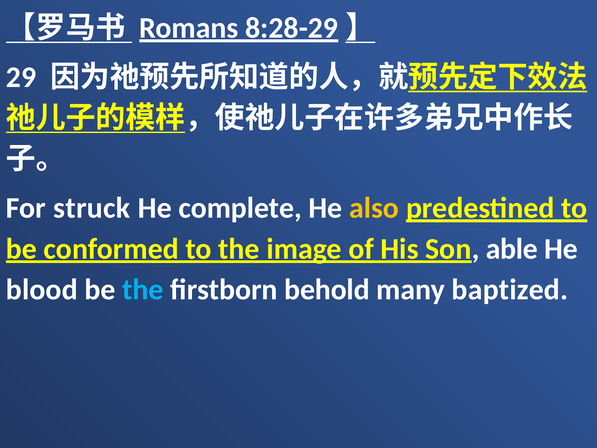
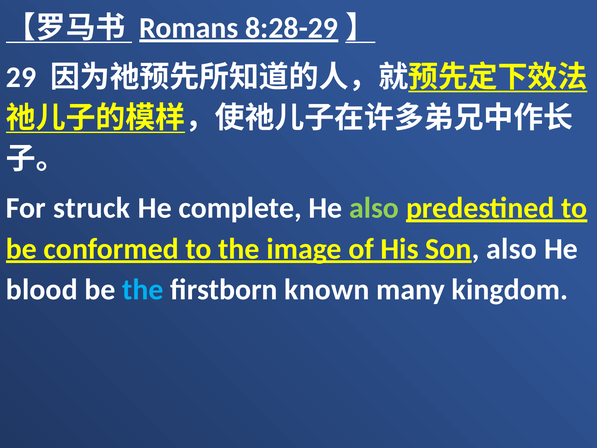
also colour: yellow -> light green (374, 208)
Son able: able -> also (512, 249)
behold: behold -> known (327, 290)
baptized: baptized -> kingdom (510, 290)
